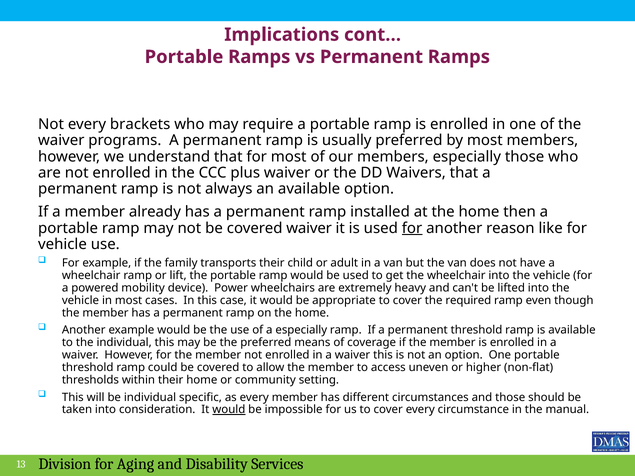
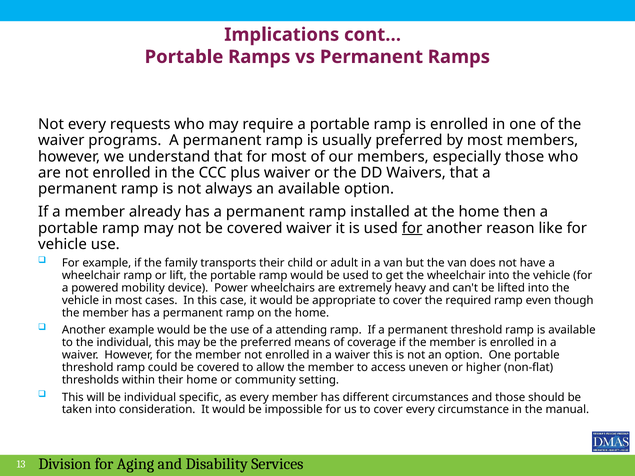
brackets: brackets -> requests (140, 124)
a especially: especially -> attending (301, 330)
would underline: present -> none (229, 410)
